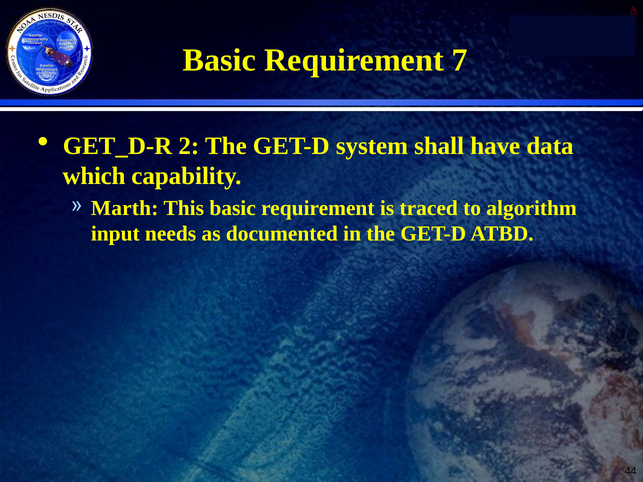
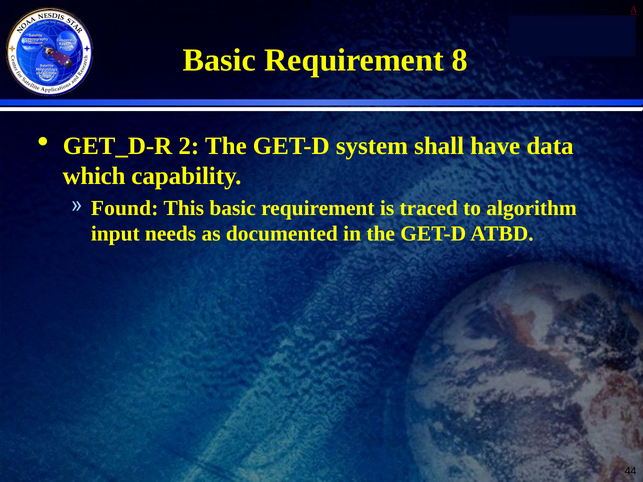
7: 7 -> 8 (460, 60)
Marth: Marth -> Found (125, 208)
